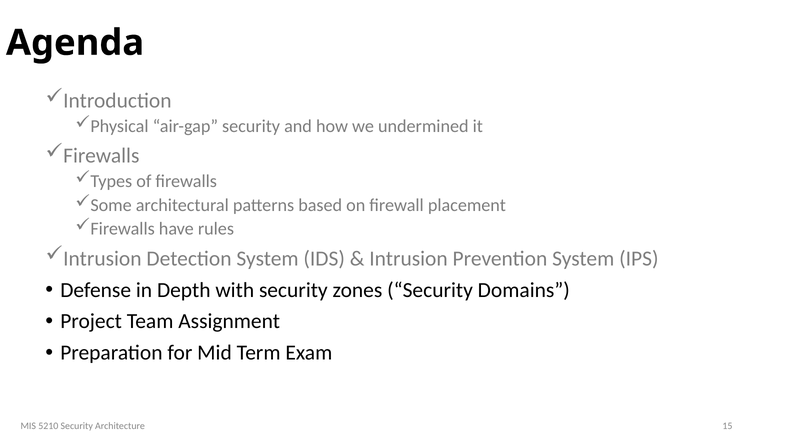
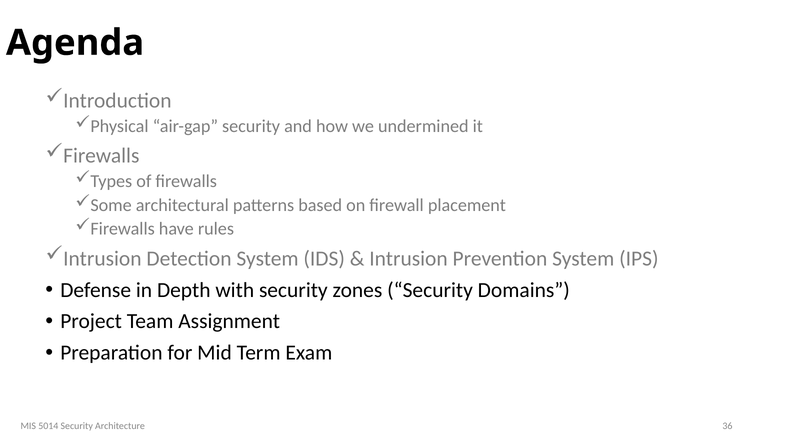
5210: 5210 -> 5014 (48, 426)
15: 15 -> 36 (727, 426)
